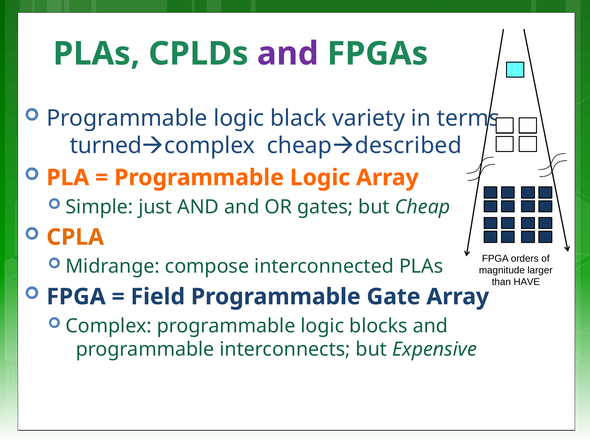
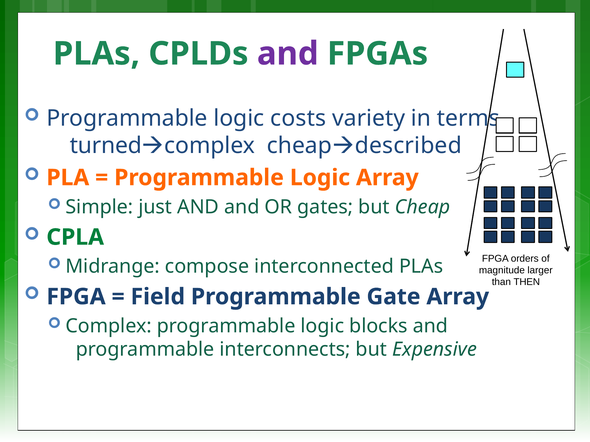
black: black -> costs (298, 118)
CPLA colour: orange -> green (75, 237)
HAVE: HAVE -> THEN (527, 282)
